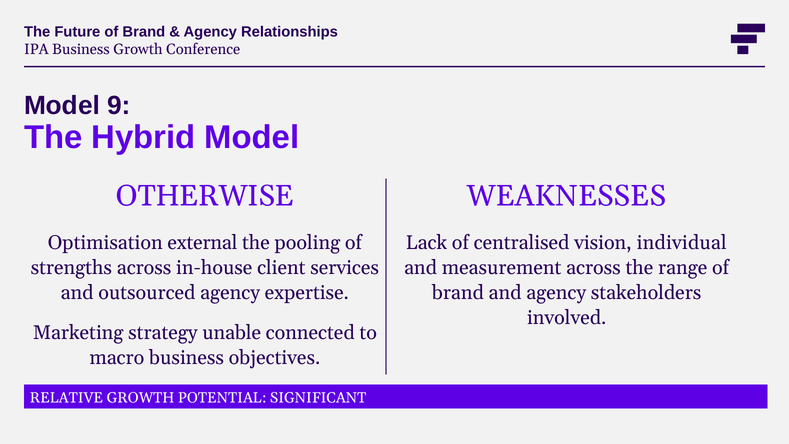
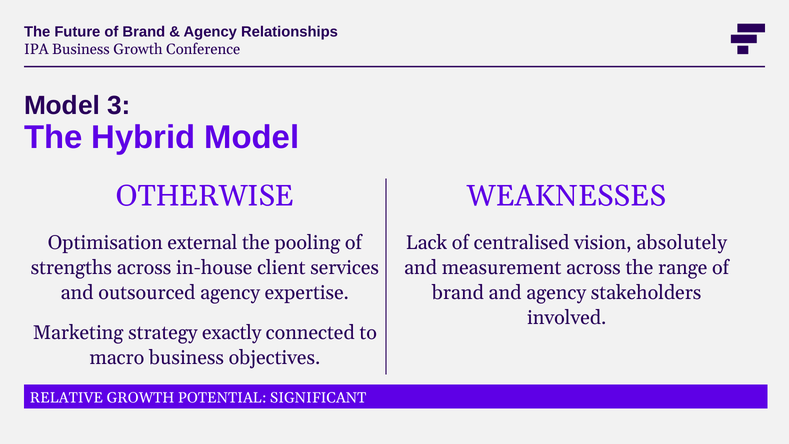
9: 9 -> 3 (119, 105)
individual: individual -> absolutely (682, 243)
unable: unable -> exactly (232, 333)
